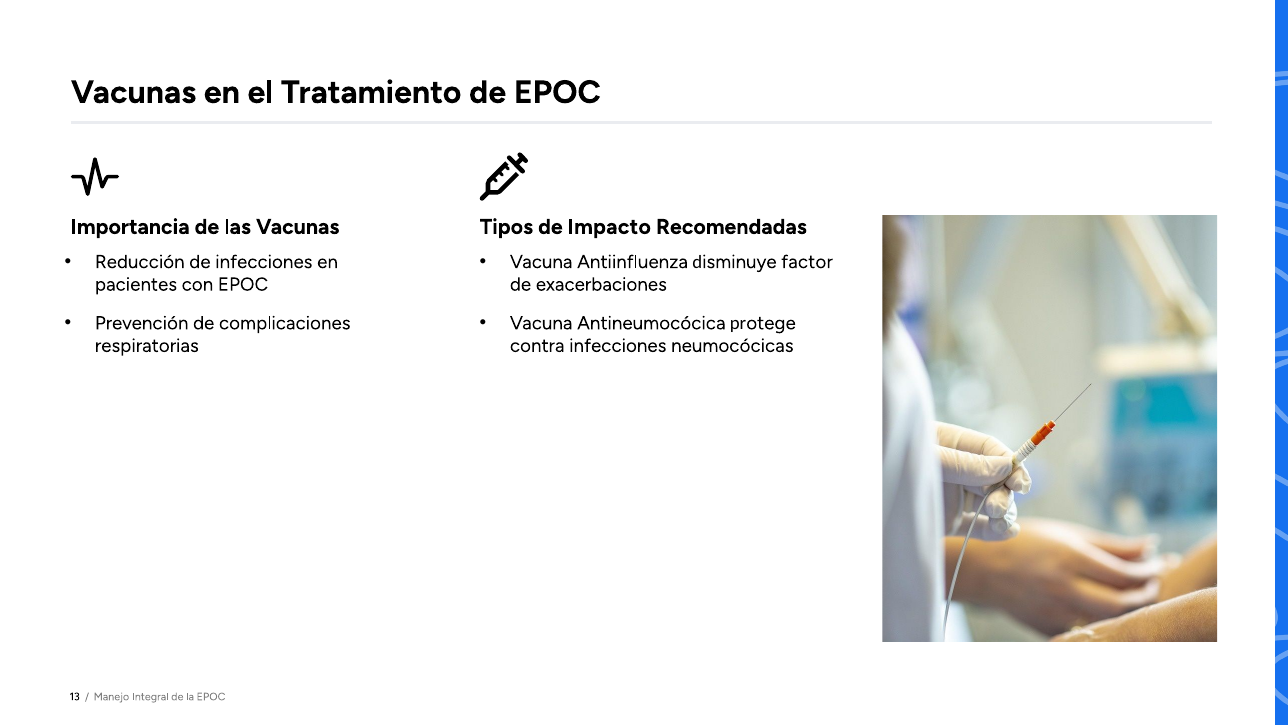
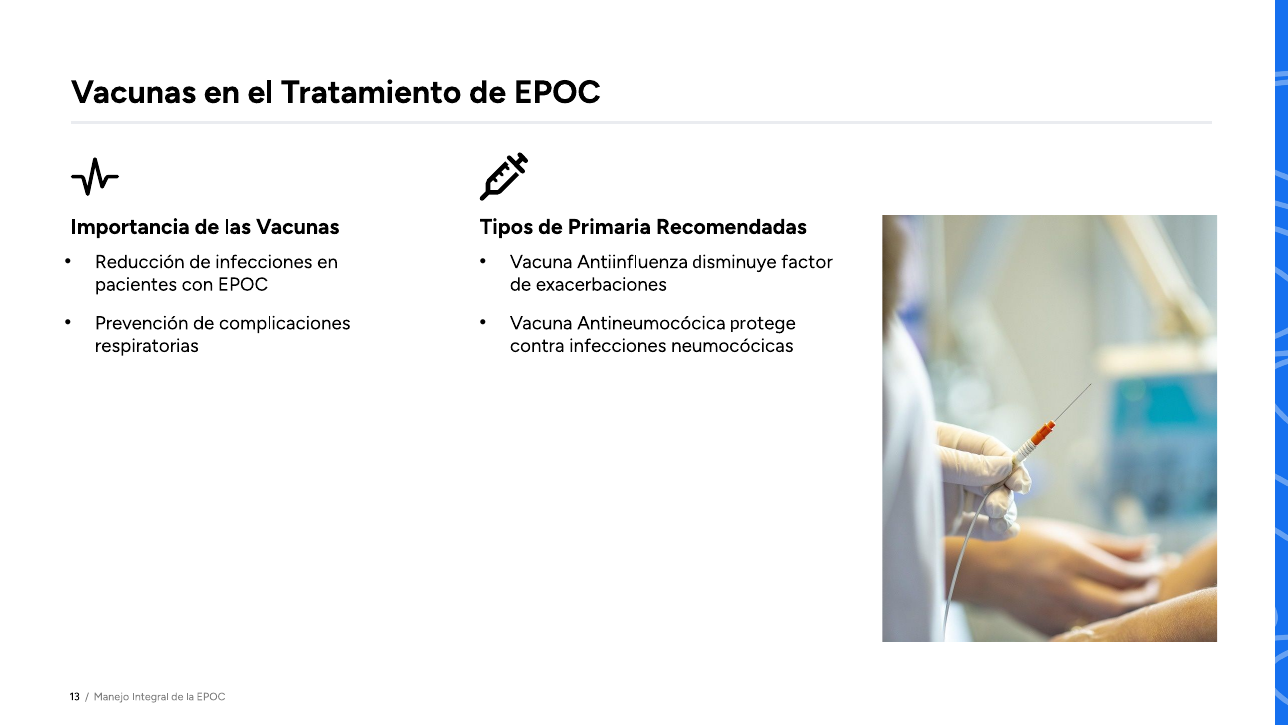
Impacto: Impacto -> Primaria (609, 227)
